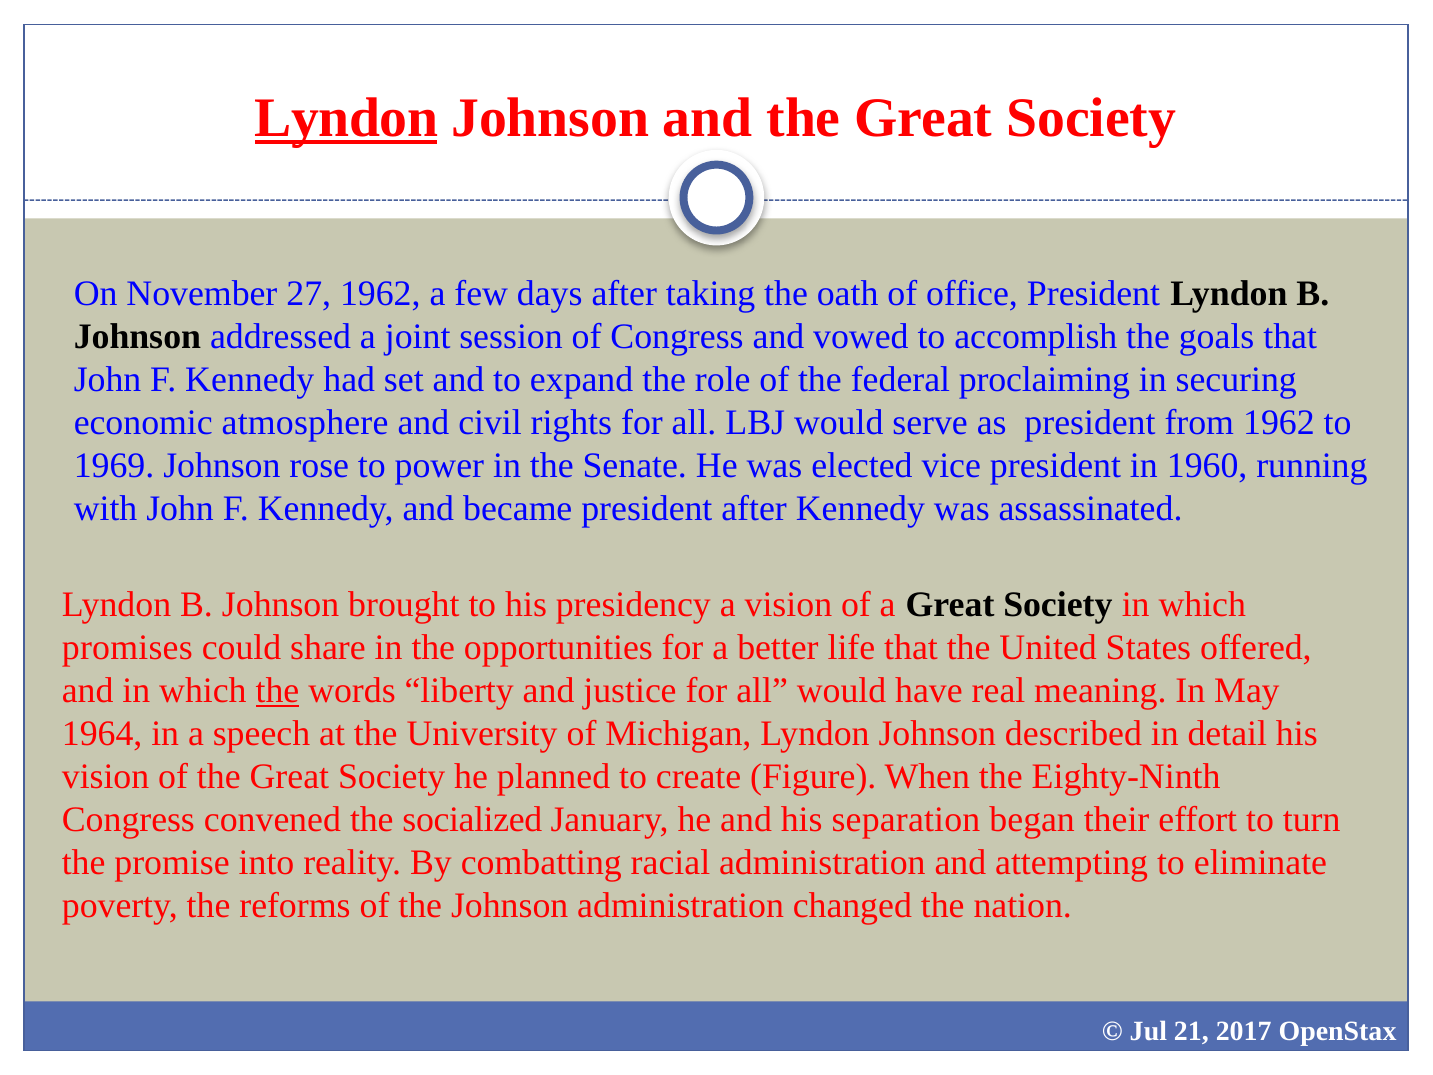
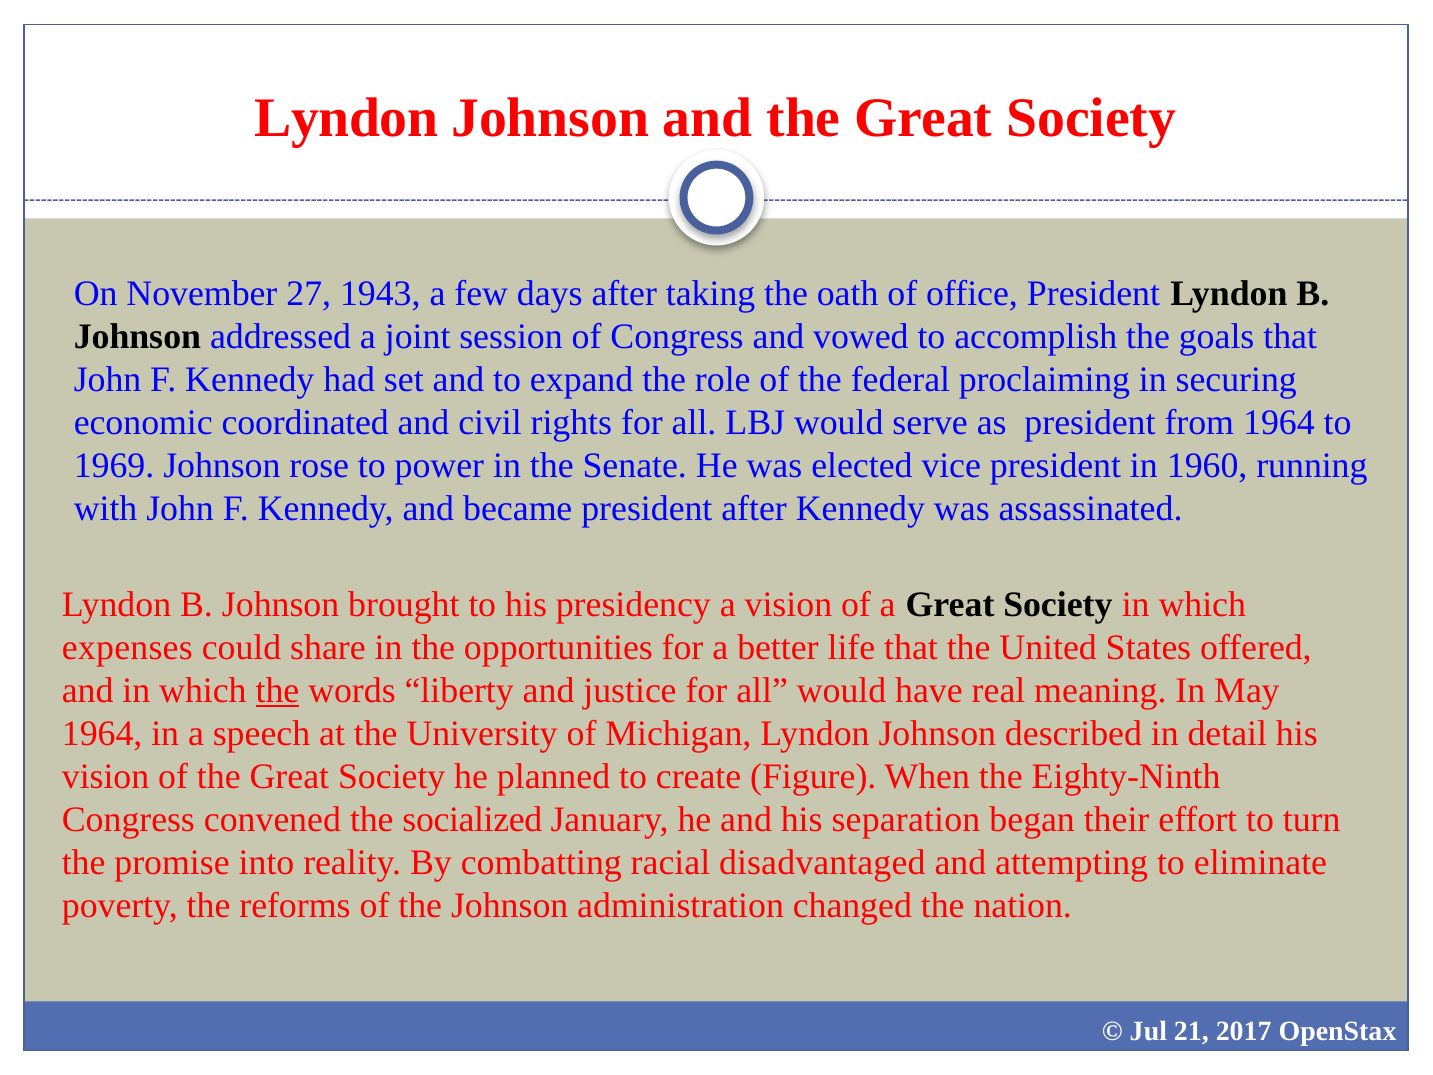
Lyndon underline: present -> none (347, 118)
27 1962: 1962 -> 1943 (380, 294)
atmosphere: atmosphere -> coordinated (305, 423)
from 1962: 1962 -> 1964 (1279, 423)
promises: promises -> expenses (127, 647)
racial administration: administration -> disadvantaged (822, 862)
